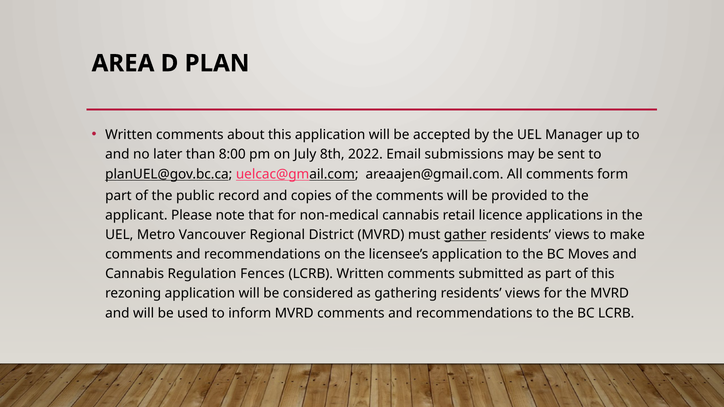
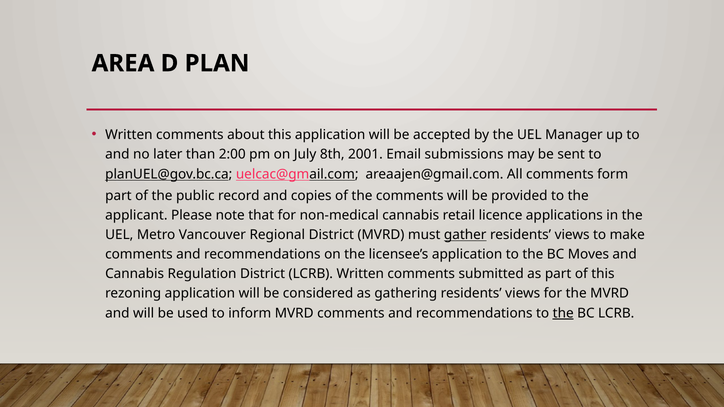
8:00: 8:00 -> 2:00 (232, 154)
2022: 2022 -> 2001 (365, 154)
Regulation Fences: Fences -> District (263, 274)
the underline: none -> present (563, 313)
